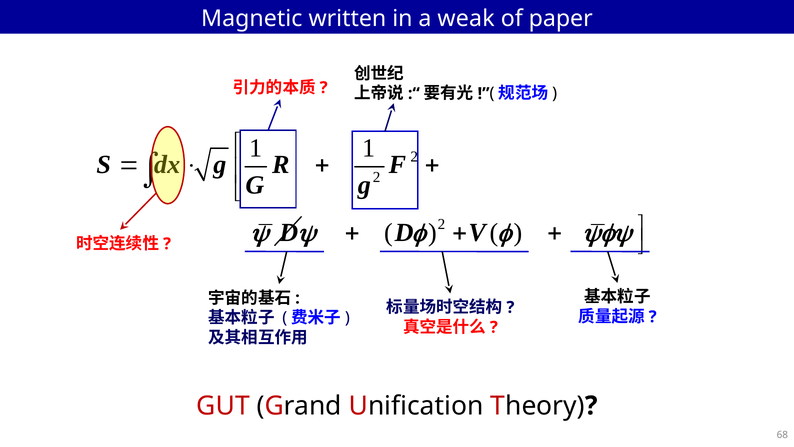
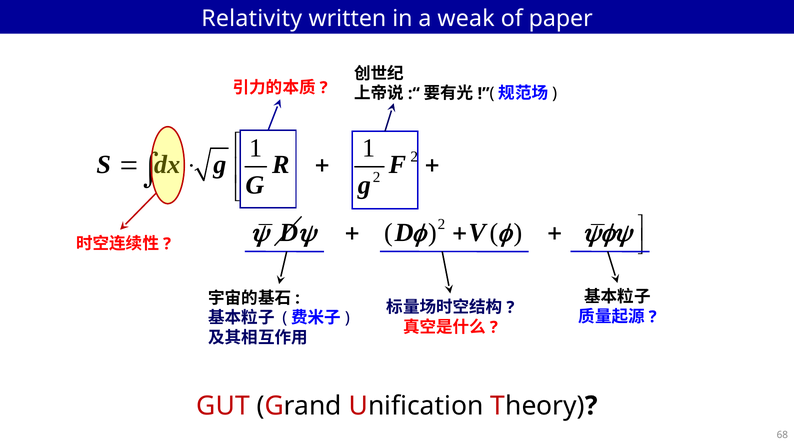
Magnetic: Magnetic -> Relativity (252, 18)
